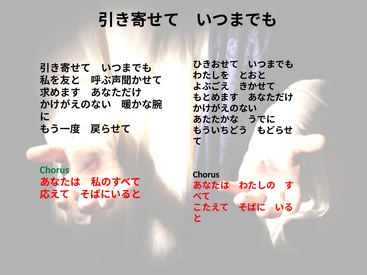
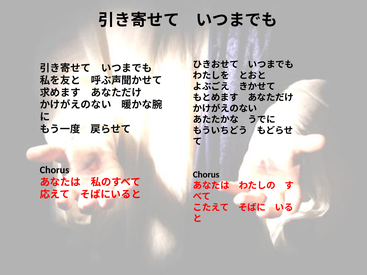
Chorus colour: green -> black (55, 170)
